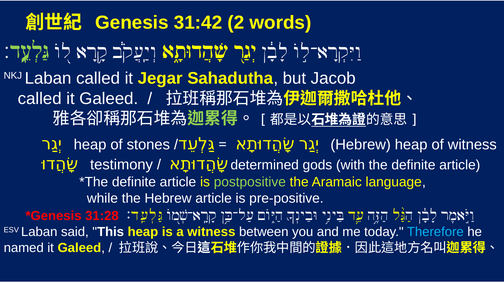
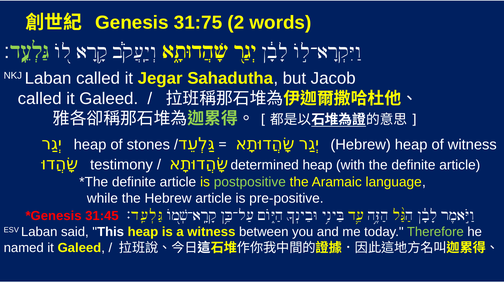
31:42: 31:42 -> 31:75 (198, 23)
determined gods: gods -> heap (318, 165)
31:28: 31:28 -> 31:45 (102, 216)
Therefore colour: light blue -> light green (435, 232)
